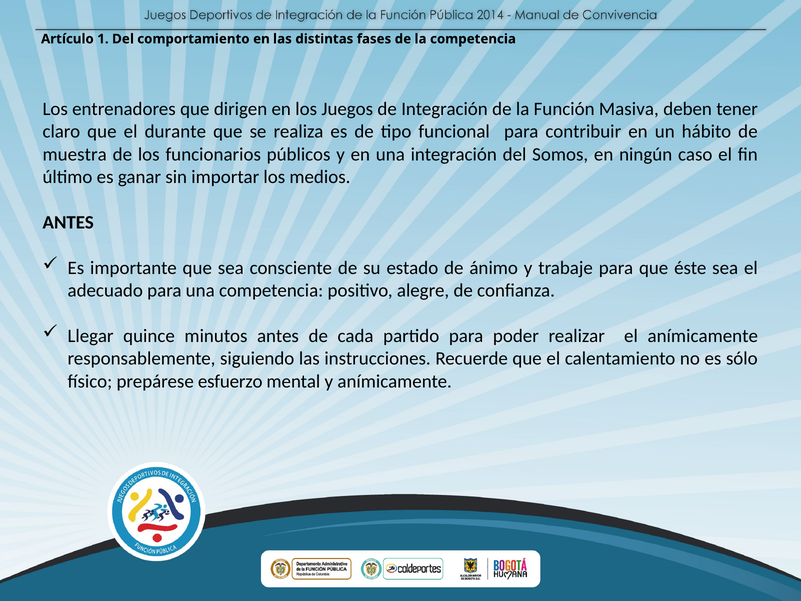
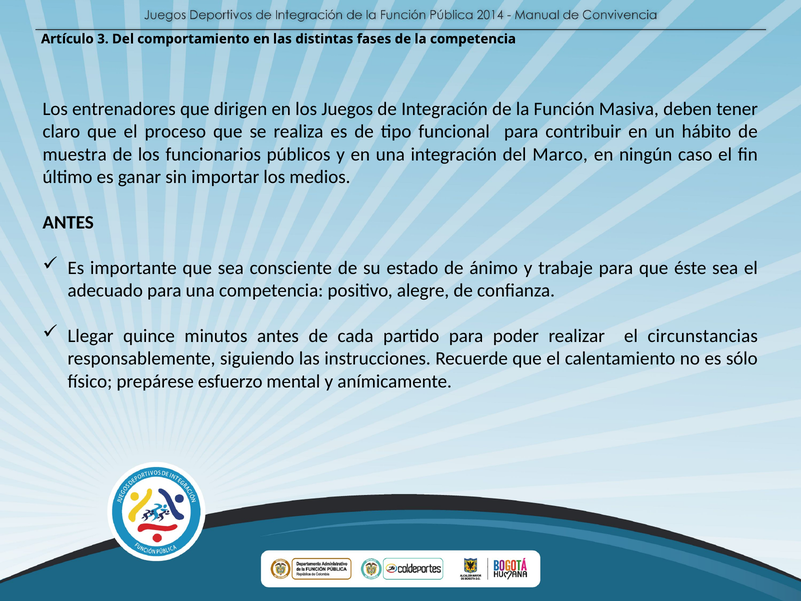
1: 1 -> 3 (103, 39)
durante: durante -> proceso (175, 132)
Somos: Somos -> Marco (560, 154)
el anímicamente: anímicamente -> circunstancias (703, 336)
